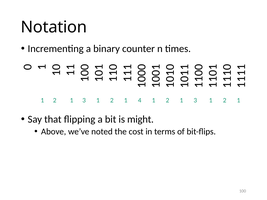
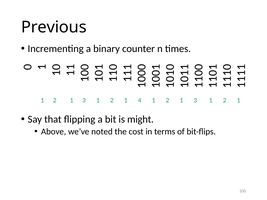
Notation: Notation -> Previous (54, 27)
